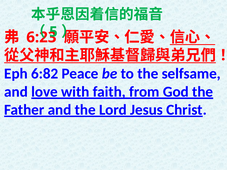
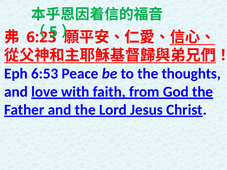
6:82: 6:82 -> 6:53 (45, 74)
selfsame: selfsame -> thoughts (191, 74)
